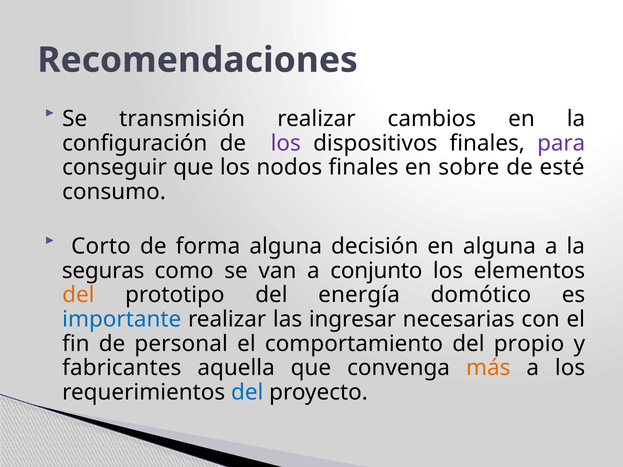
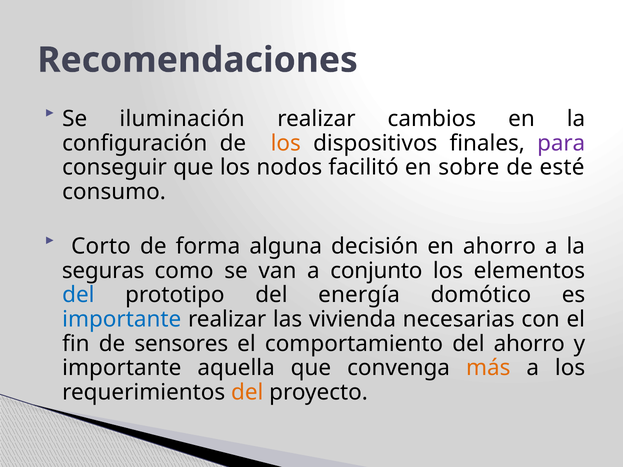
transmisión: transmisión -> iluminación (182, 119)
los colour: purple -> orange (286, 143)
nodos finales: finales -> facilitó (364, 168)
en alguna: alguna -> ahorro (499, 247)
del colour: orange -> blue (78, 295)
ingresar: ingresar -> vivienda (352, 320)
personal: personal -> sensores (181, 344)
del propio: propio -> ahorro (529, 344)
fabricantes: fabricantes -> importante (122, 368)
del colour: blue -> orange (247, 392)
